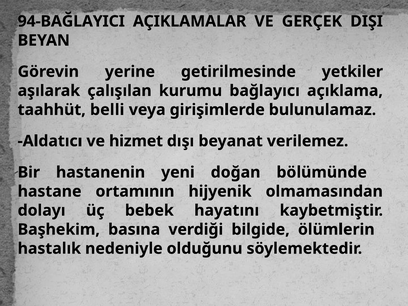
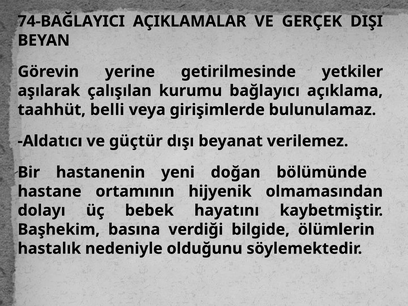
94-BAĞLAYICI: 94-BAĞLAYICI -> 74-BAĞLAYICI (71, 21)
hizmet: hizmet -> güçtür (136, 141)
